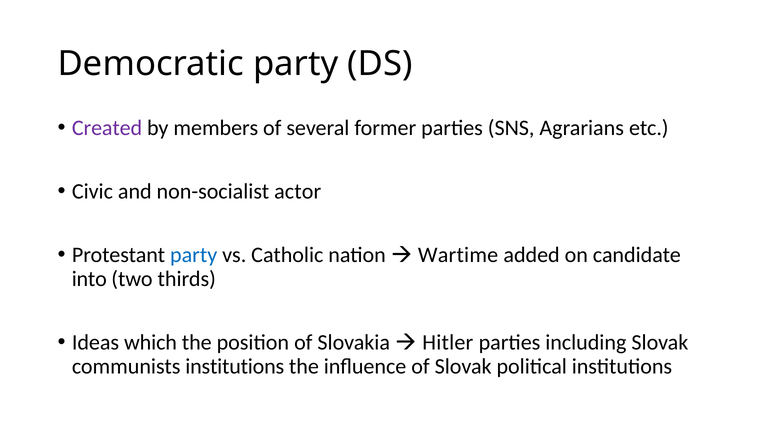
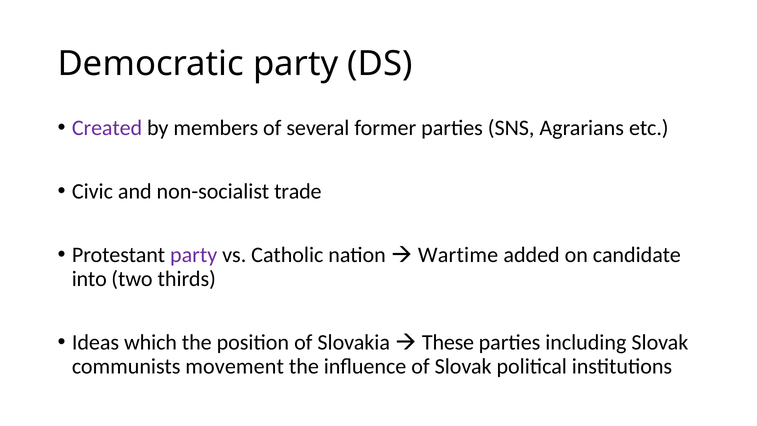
actor: actor -> trade (298, 191)
party colour: blue -> purple (194, 255)
Hitler: Hitler -> These (448, 342)
communists institutions: institutions -> movement (235, 366)
